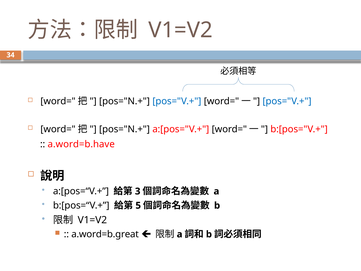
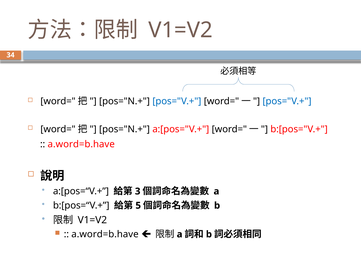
a.word=b.great: a.word=b.great -> a.word=b.have (105, 234)
